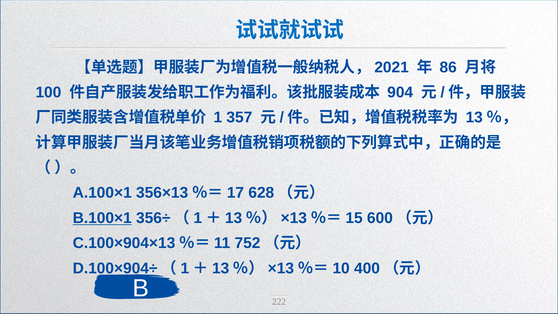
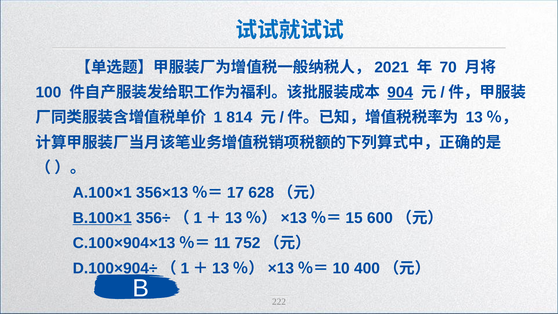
86: 86 -> 70 (448, 67)
904 underline: none -> present (400, 92)
357: 357 -> 814 (239, 117)
